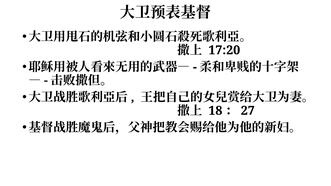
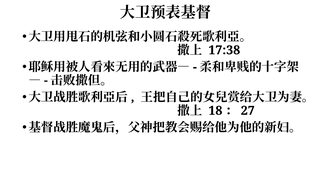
17:20: 17:20 -> 17:38 (224, 50)
